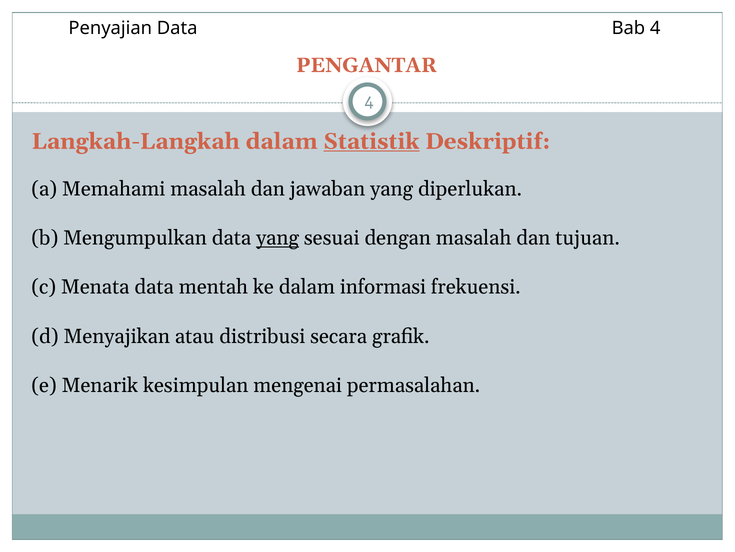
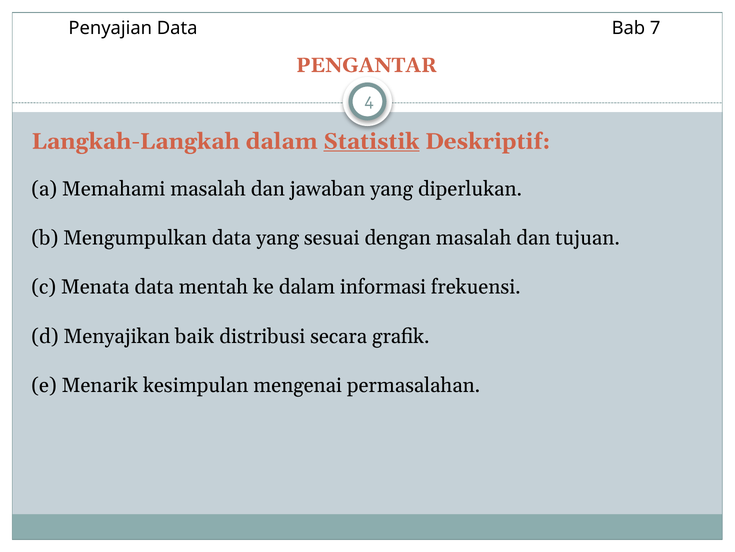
Bab 4: 4 -> 7 (655, 28)
yang underline: present -> none (278, 238)
atau: atau -> baik (195, 336)
